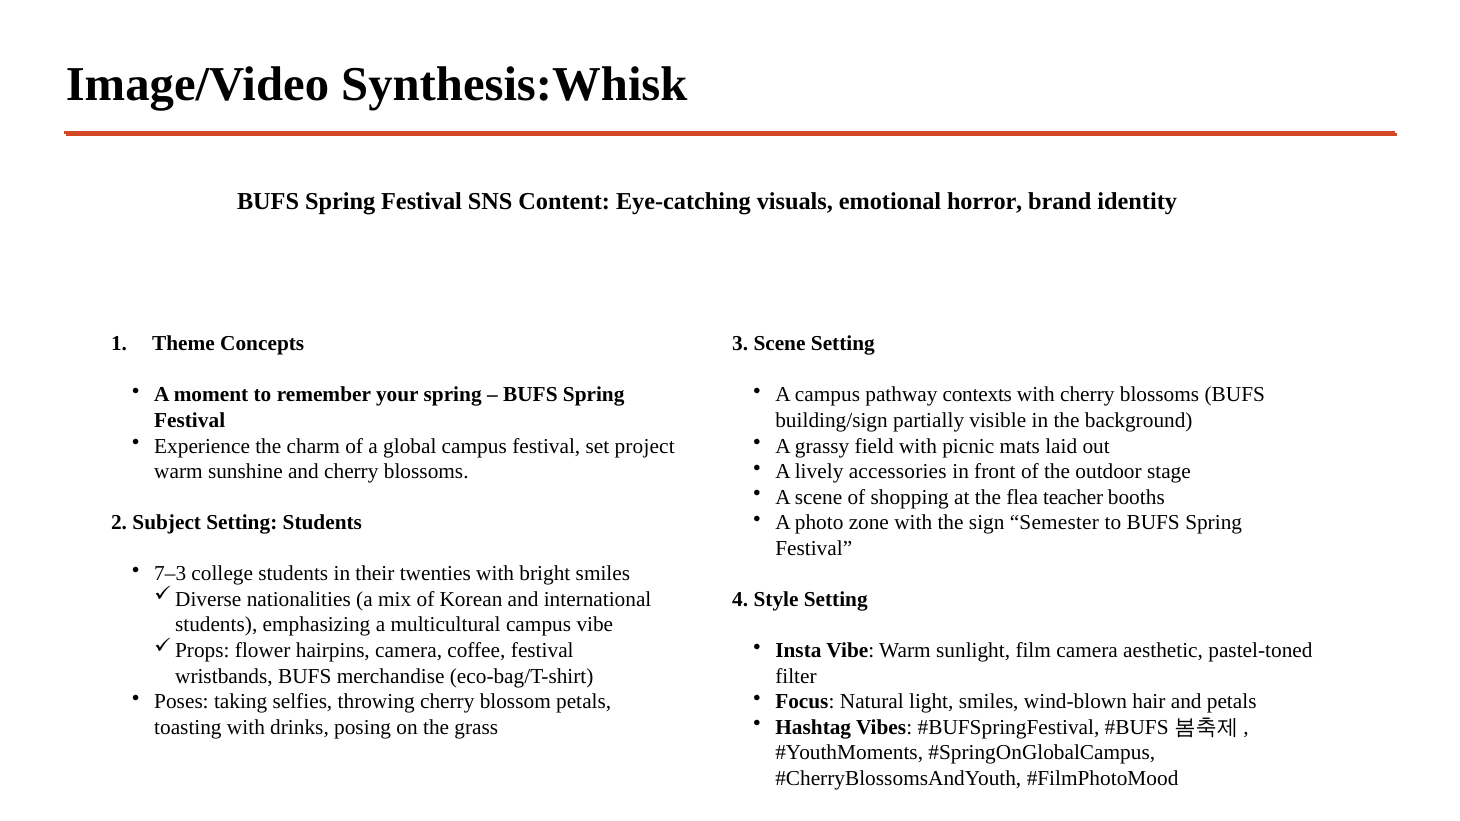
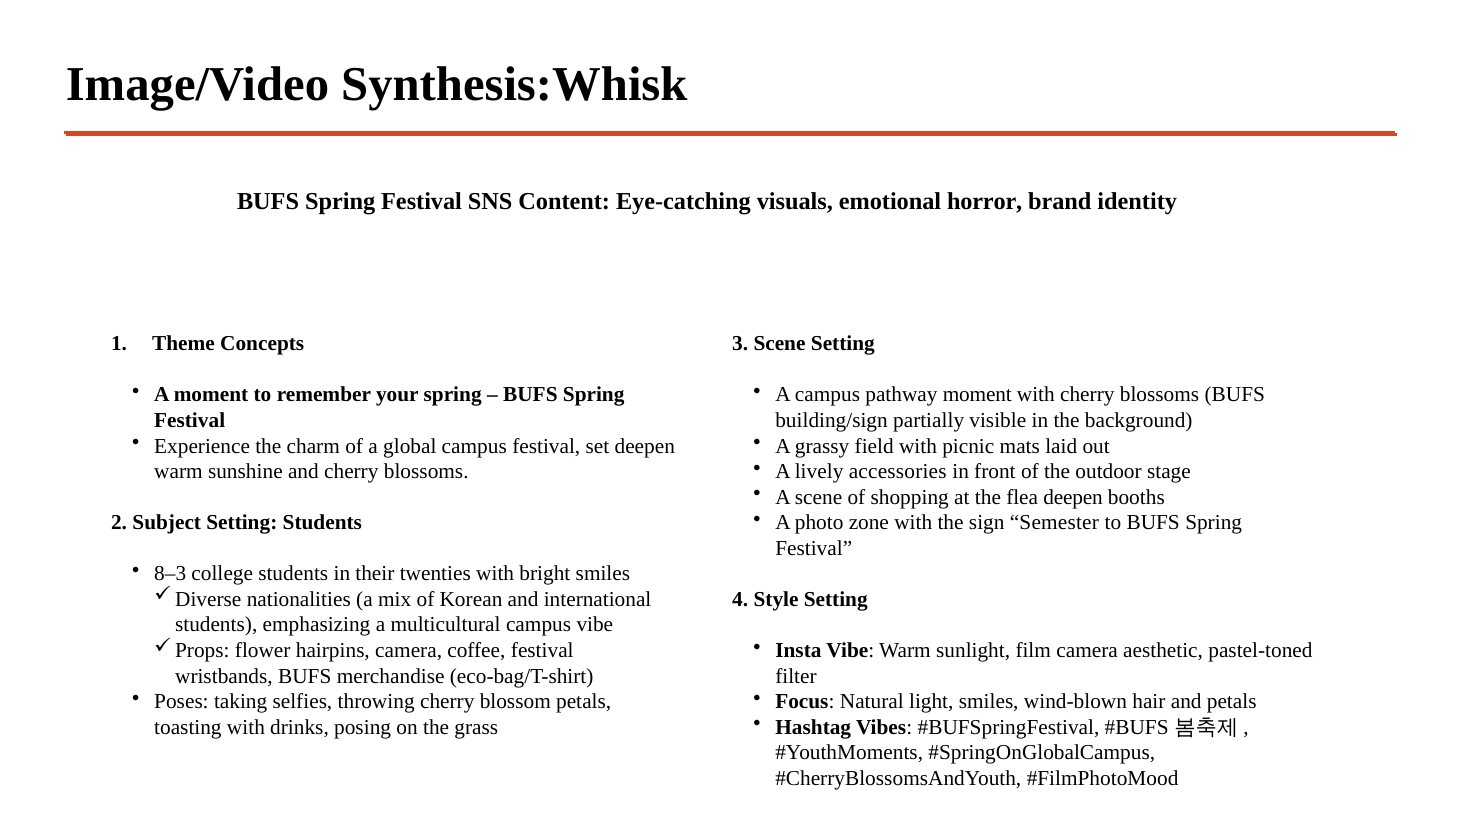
pathway contexts: contexts -> moment (977, 395)
set project: project -> deepen (645, 446)
flea teacher: teacher -> deepen (1073, 497)
7–3: 7–3 -> 8–3 (170, 574)
